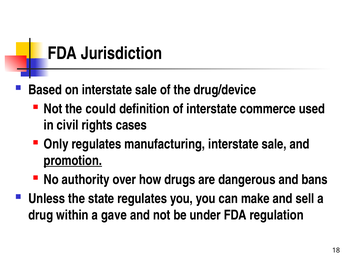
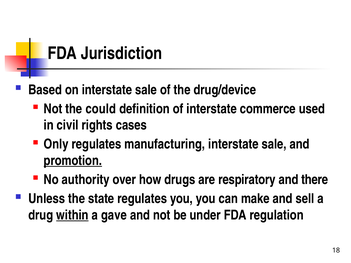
dangerous: dangerous -> respiratory (247, 180)
bans: bans -> there (315, 180)
within underline: none -> present (72, 215)
